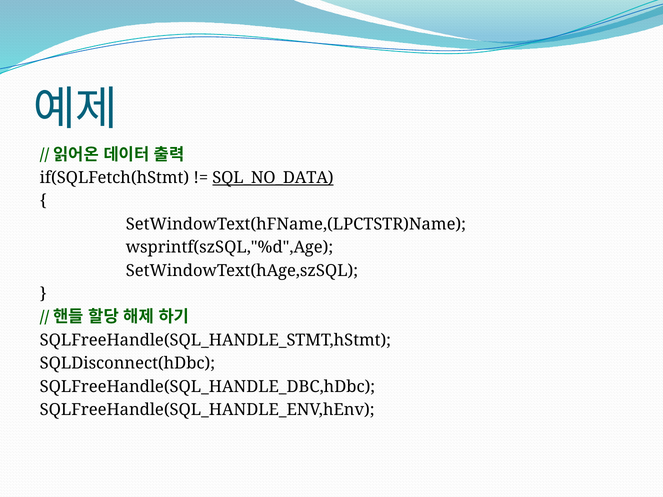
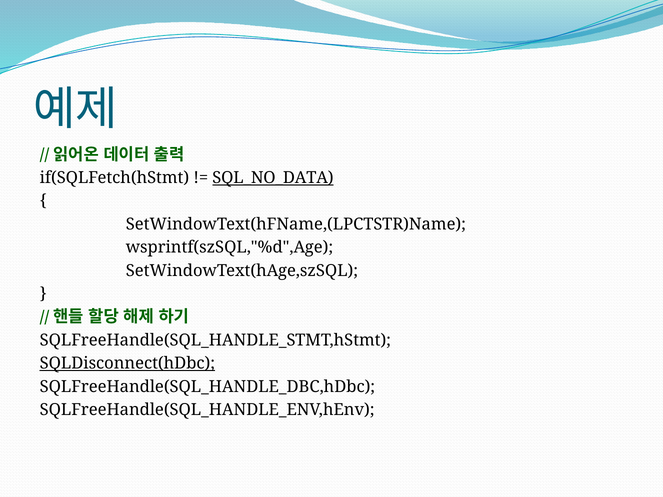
SQLDisconnect(hDbc underline: none -> present (127, 364)
